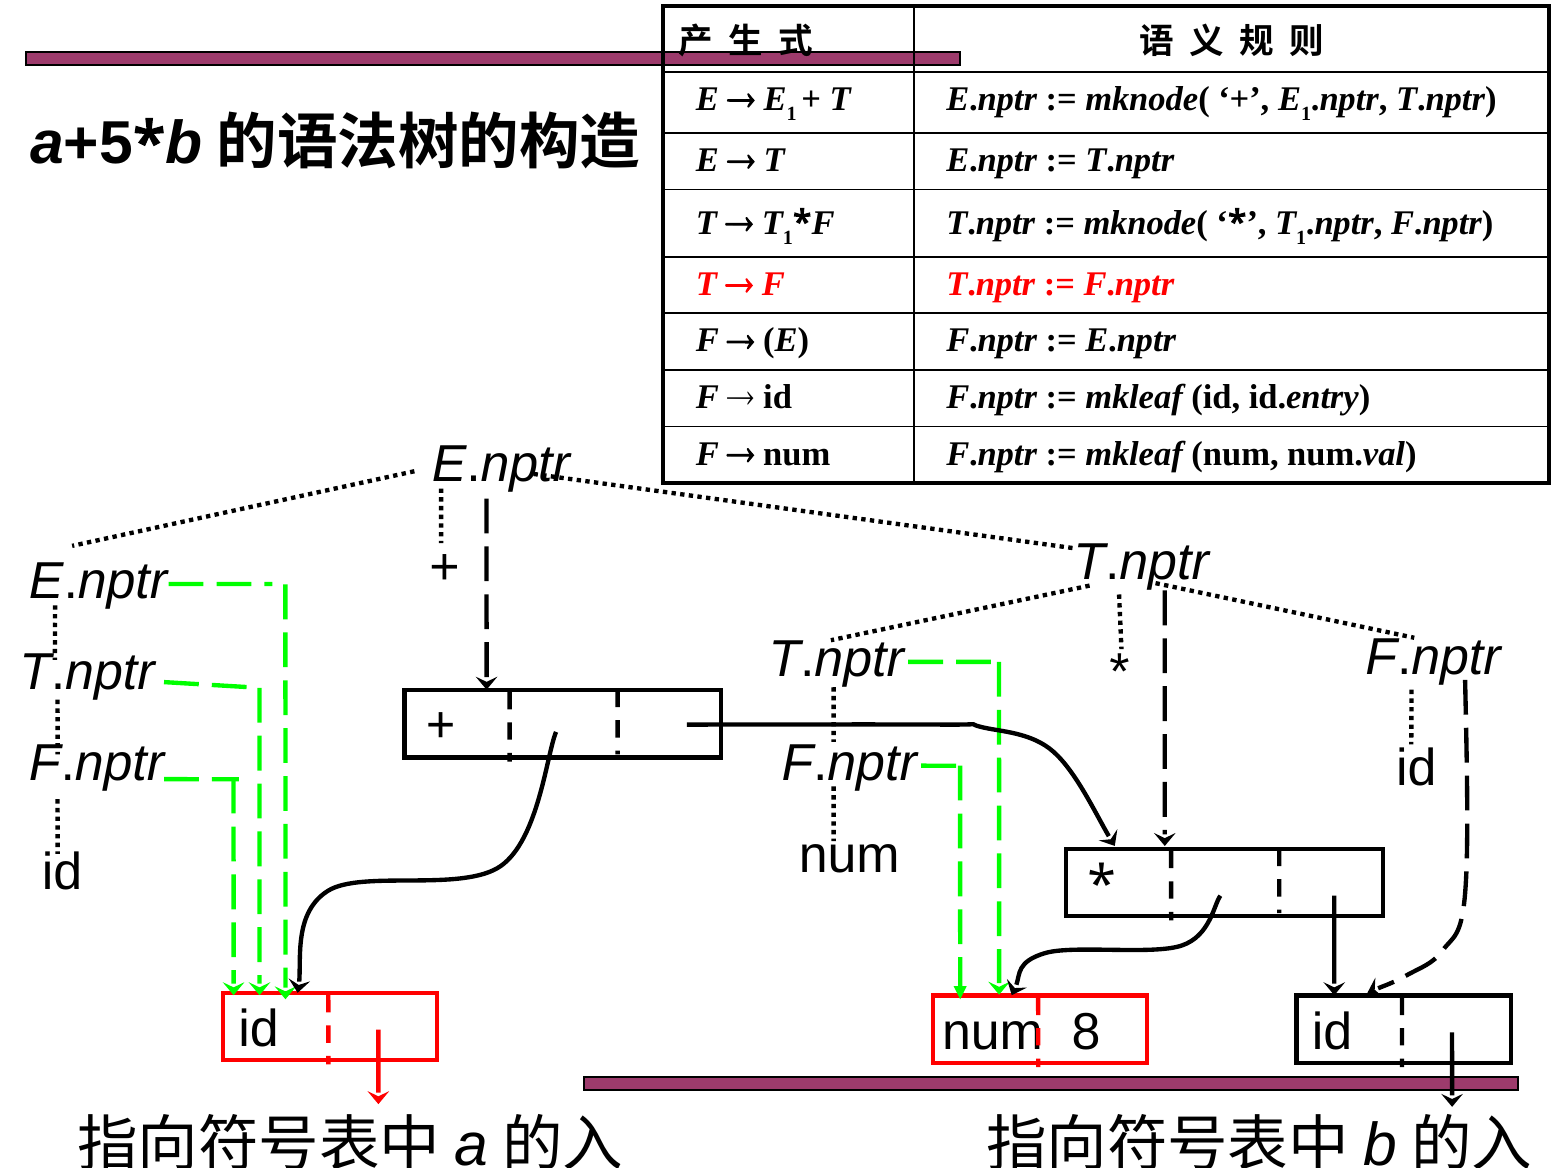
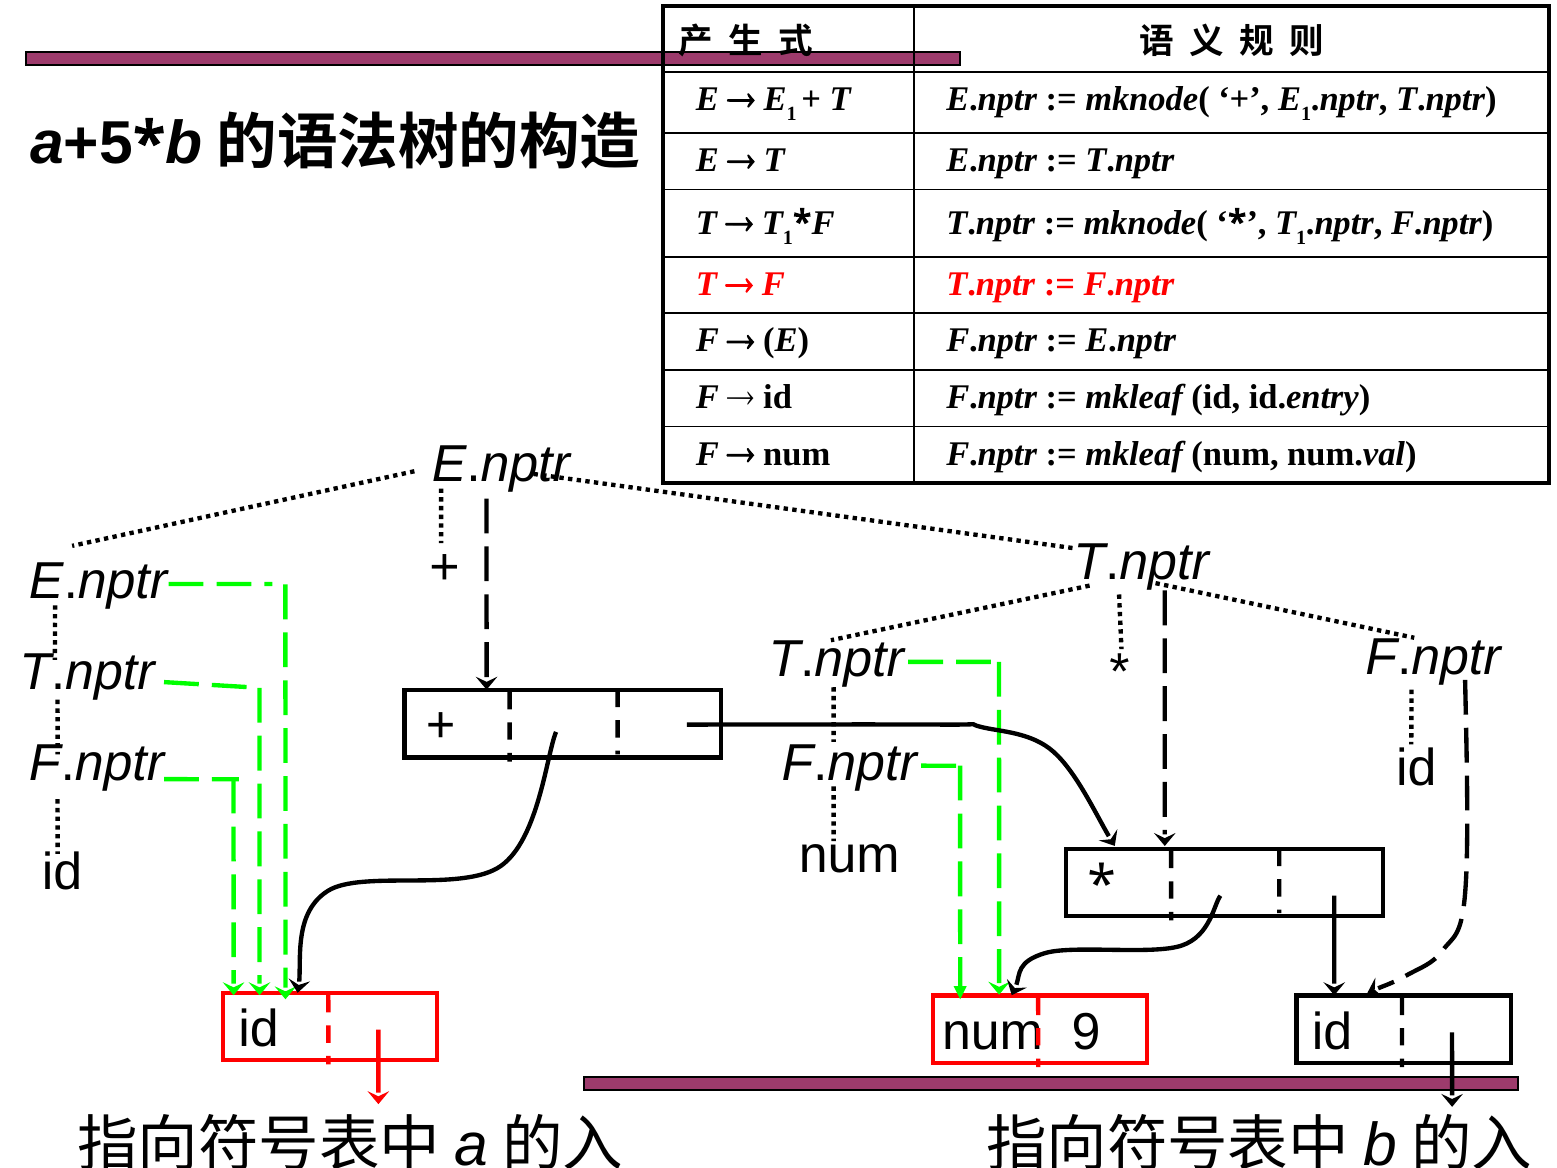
8: 8 -> 9 (1086, 1032)
